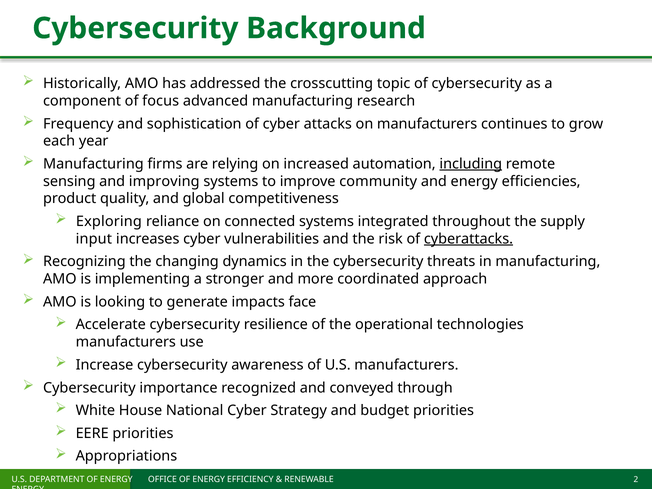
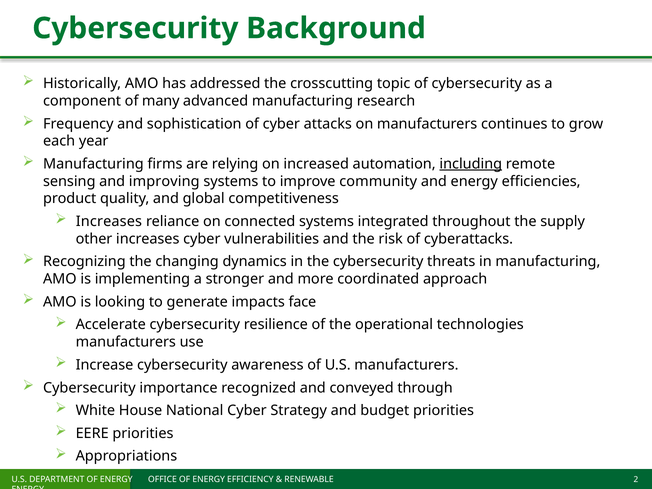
focus: focus -> many (161, 101)
Exploring: Exploring -> Increases (109, 221)
input: input -> other (94, 239)
cyberattacks underline: present -> none (468, 239)
